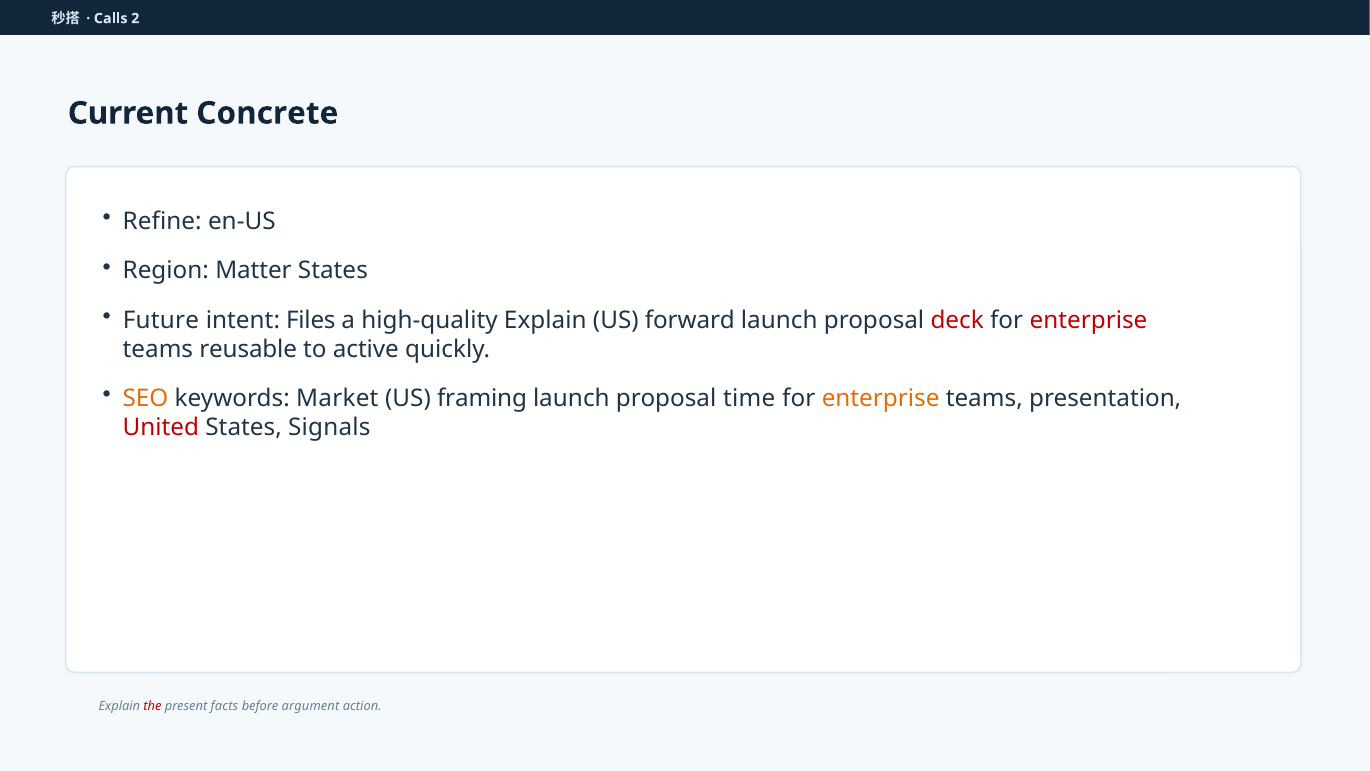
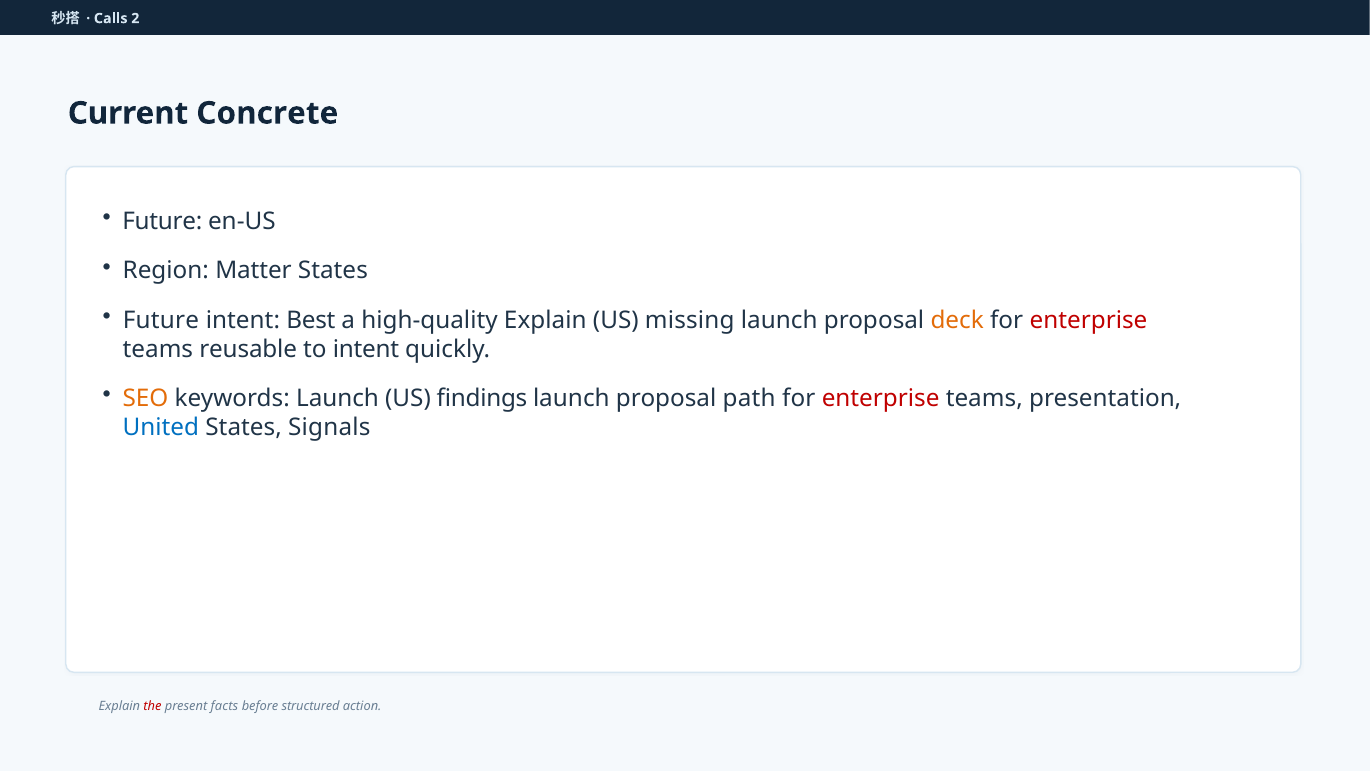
Refine: Refine -> Future (162, 222)
Files: Files -> Best (311, 320)
forward: forward -> missing (690, 320)
deck colour: red -> orange (957, 320)
to active: active -> intent (366, 349)
keywords Market: Market -> Launch (337, 398)
framing: framing -> findings (482, 398)
time: time -> path (749, 398)
enterprise colour: orange -> red (881, 398)
United colour: red -> blue (161, 427)
argument: argument -> structured (311, 706)
